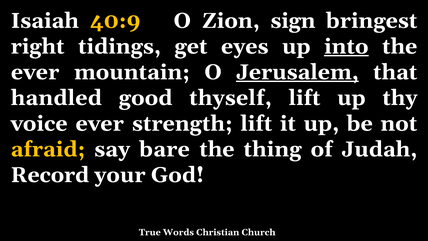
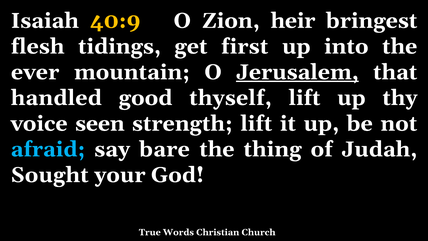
sign: sign -> heir (293, 21)
right: right -> flesh (38, 46)
eyes: eyes -> first (245, 46)
into underline: present -> none (346, 46)
voice ever: ever -> seen (100, 123)
afraid colour: yellow -> light blue (48, 149)
Record: Record -> Sought (50, 175)
